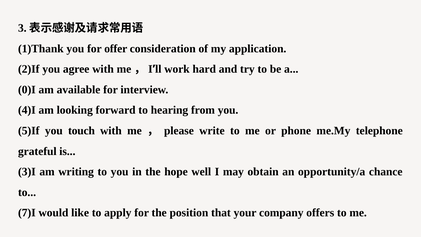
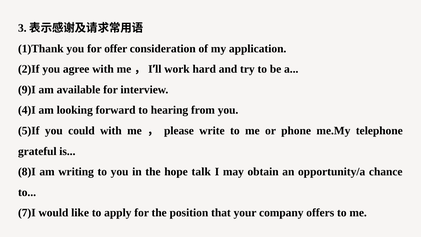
0)I: 0)I -> 9)I (27, 90)
touch: touch -> could (81, 131)
3)I: 3)I -> 8)I (27, 172)
well: well -> talk (201, 172)
